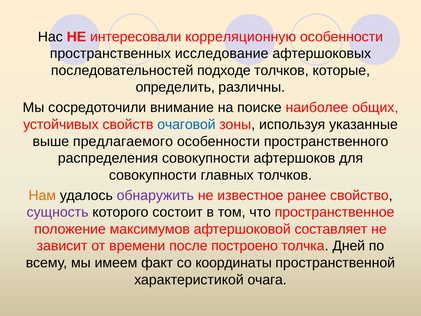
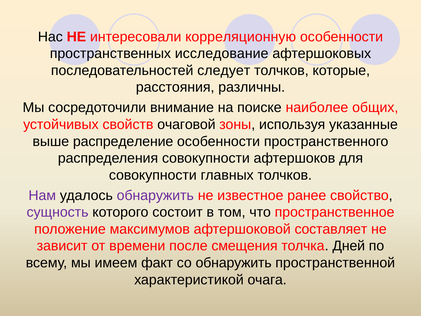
подходе: подходе -> следует (224, 70)
определить: определить -> расстояния (175, 87)
очаговой colour: blue -> black (186, 124)
предлагаемого: предлагаемого -> распределение (123, 141)
Нам colour: orange -> purple (42, 195)
построено: построено -> смещения (245, 246)
со координаты: координаты -> обнаружить (234, 263)
